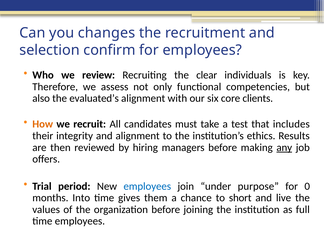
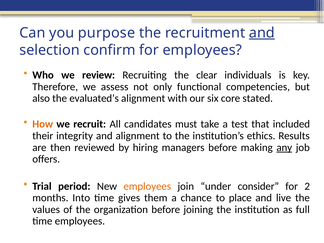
changes: changes -> purpose (107, 33)
and underline: none -> present (262, 33)
clients: clients -> stated (258, 98)
includes: includes -> included (291, 124)
employees colour: blue -> orange (147, 186)
purpose: purpose -> consider (258, 186)
0: 0 -> 2 (307, 186)
short: short -> place (240, 198)
